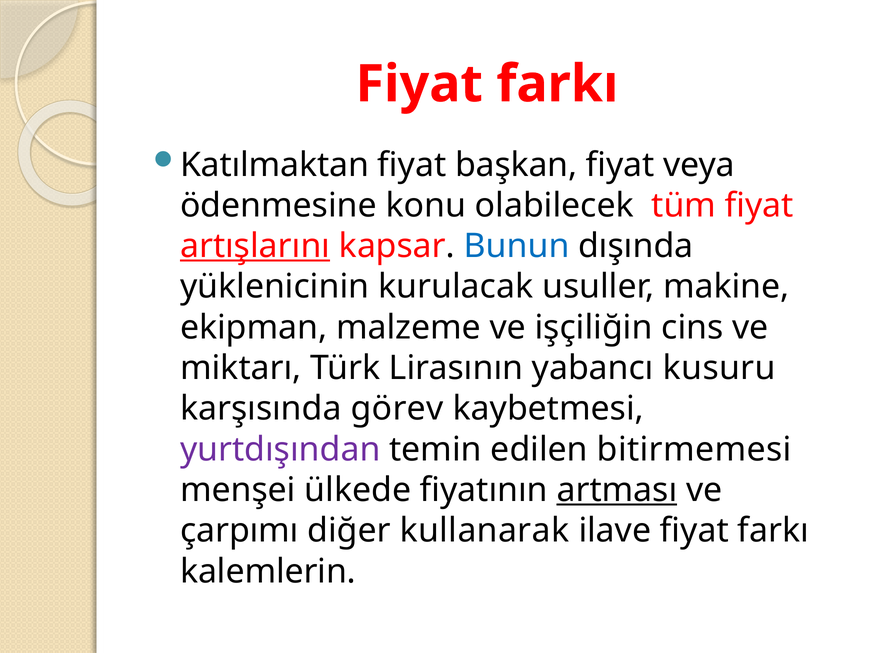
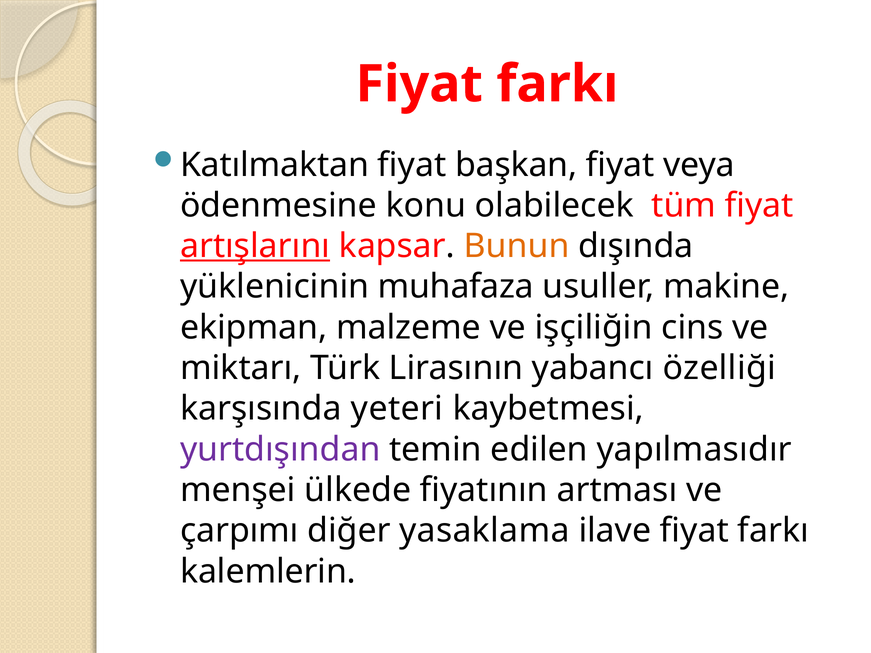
Bunun colour: blue -> orange (517, 246)
kurulacak: kurulacak -> muhafaza (456, 287)
kusuru: kusuru -> özelliği (719, 368)
görev: görev -> yeteri (397, 409)
bitirmemesi: bitirmemesi -> yapılmasıdır (694, 450)
artması underline: present -> none (617, 490)
kullanarak: kullanarak -> yasaklama (484, 531)
